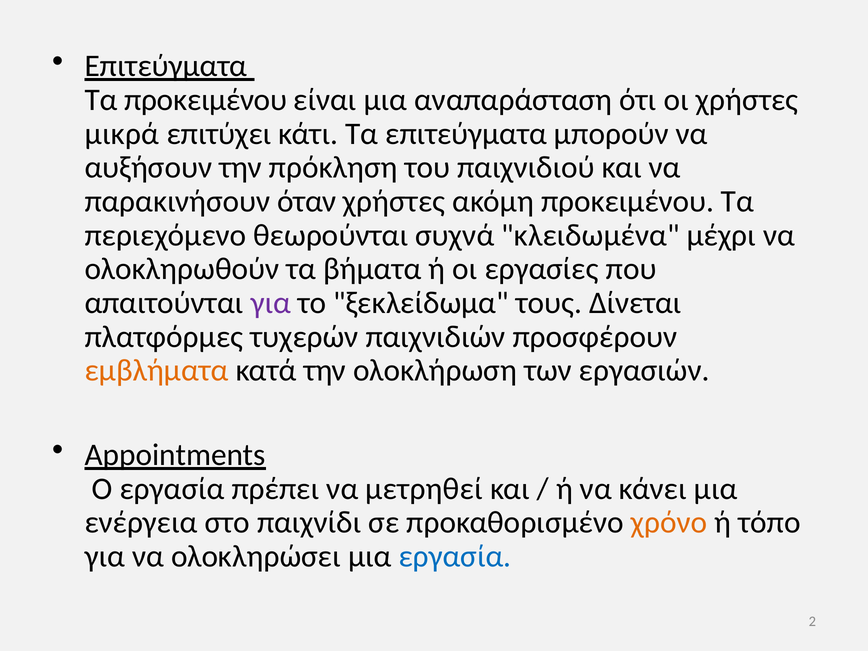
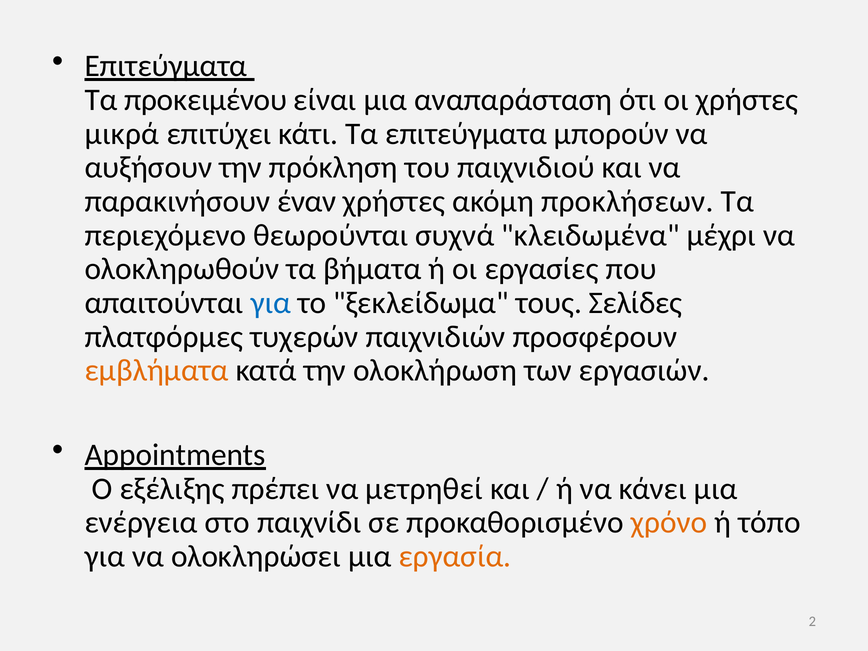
όταν: όταν -> έναν (307, 201)
ακόμη προκειμένου: προκειμένου -> προκλήσεων (627, 201)
για colour: purple -> blue (271, 303)
Δίνεται: Δίνεται -> Σελίδες (635, 303)
Ο εργασία: εργασία -> εξέλιξης (172, 489)
εργασία colour: blue -> orange (455, 556)
